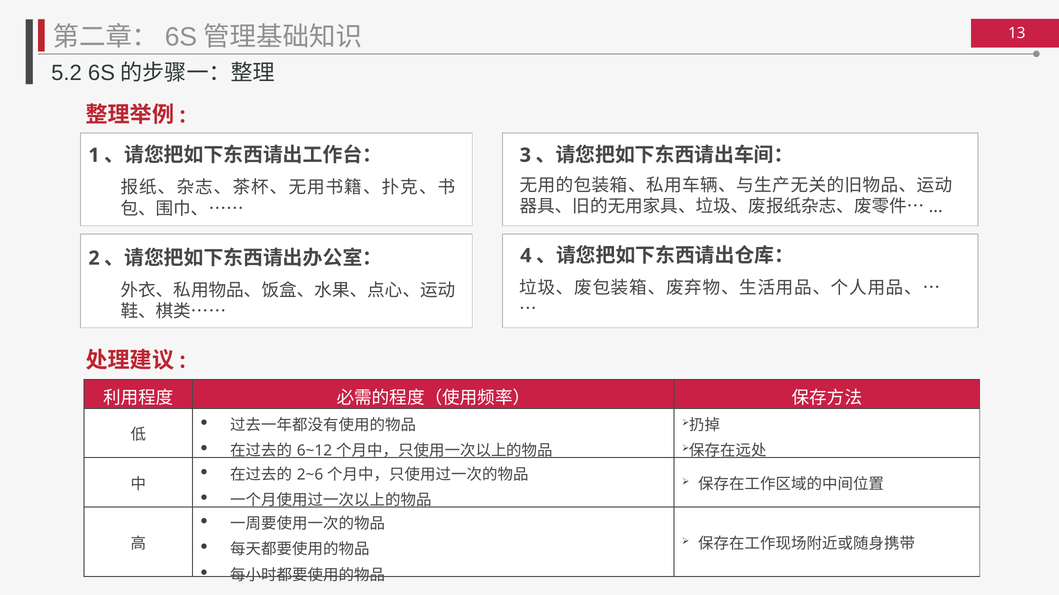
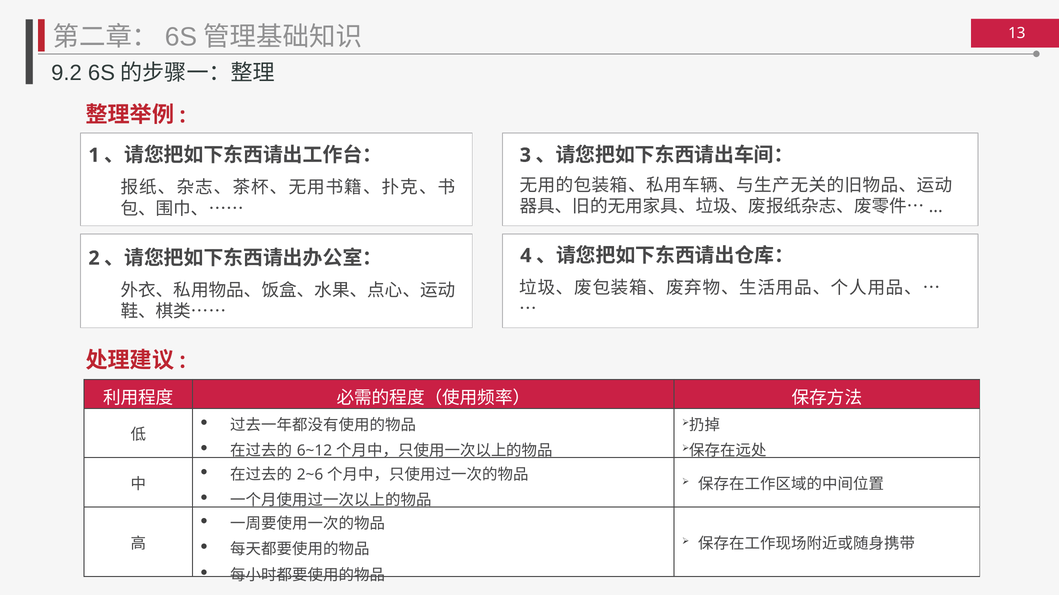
5.2: 5.2 -> 9.2 (67, 73)
